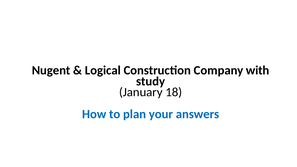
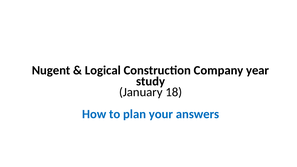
with: with -> year (258, 70)
